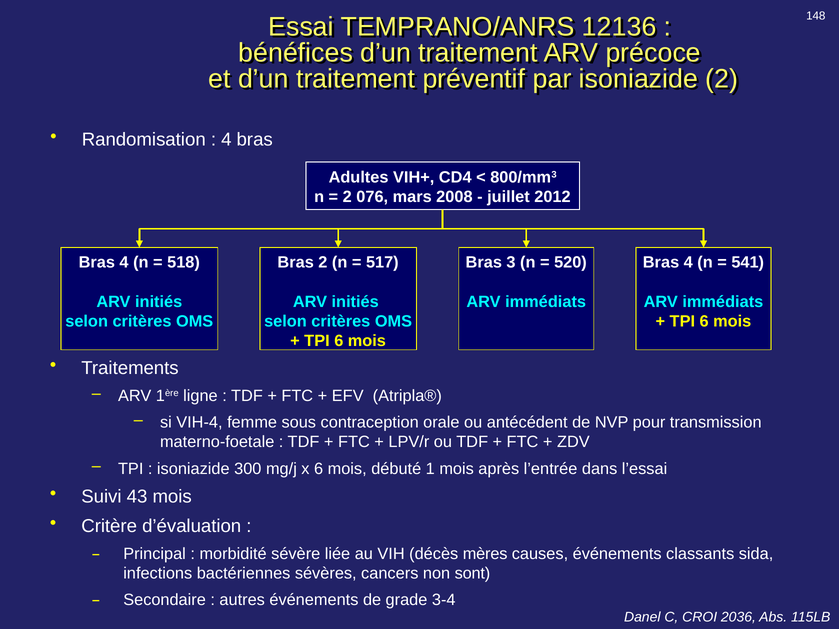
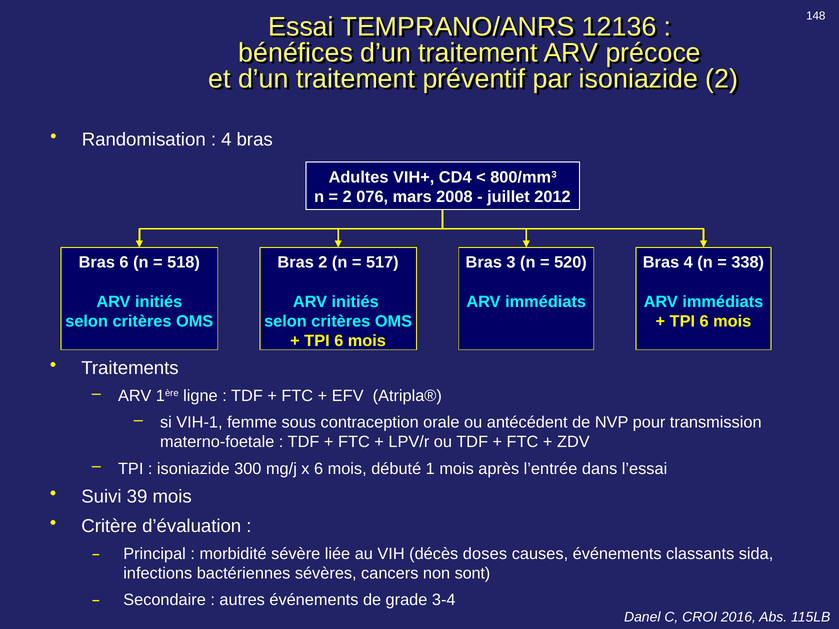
4: 4 -> 6 (124, 263)
541: 541 -> 338 (748, 263)
VIH-4: VIH-4 -> VIH-1 (199, 423)
43: 43 -> 39 (137, 497)
mères: mères -> doses (485, 554)
2036: 2036 -> 2016 (738, 618)
